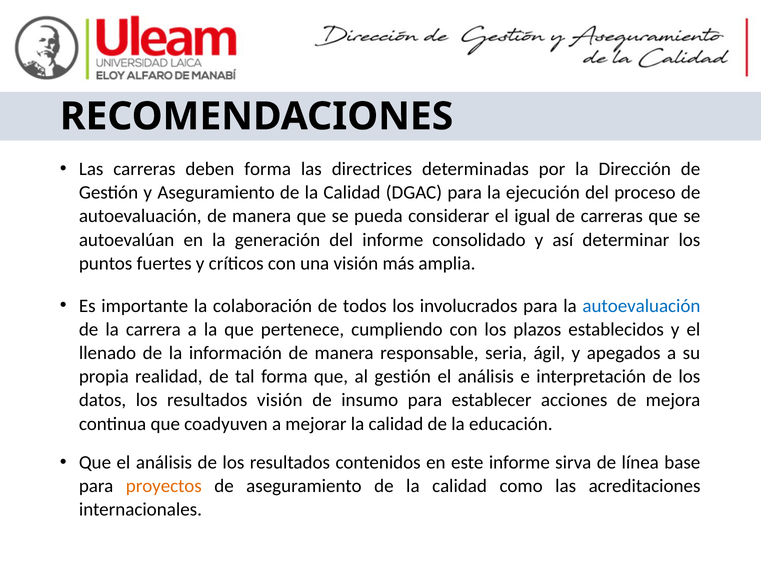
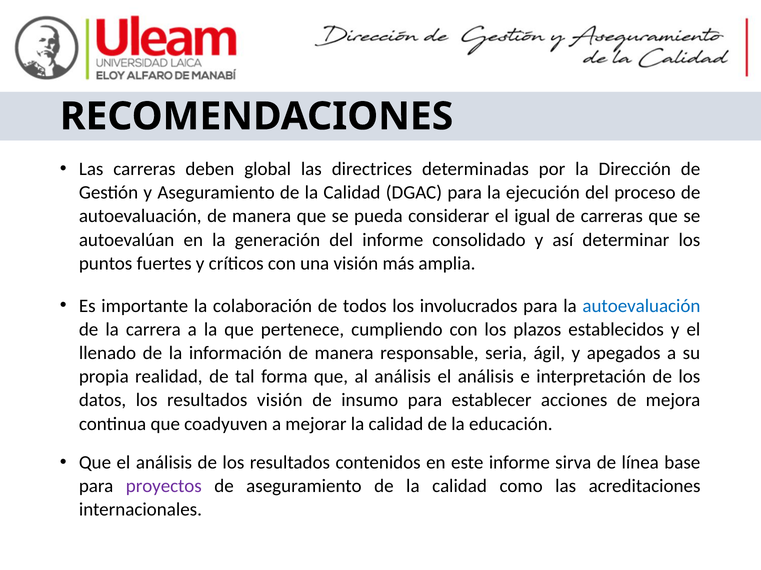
deben forma: forma -> global (268, 169)
al gestión: gestión -> análisis (403, 377)
proyectos colour: orange -> purple (164, 487)
